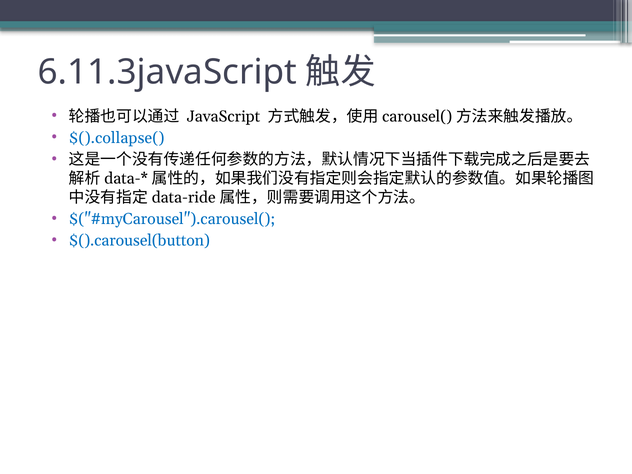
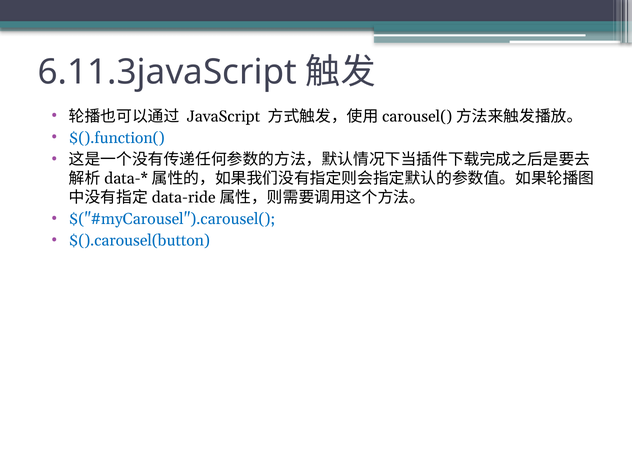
$().collapse(: $().collapse( -> $().function( (117, 138)
